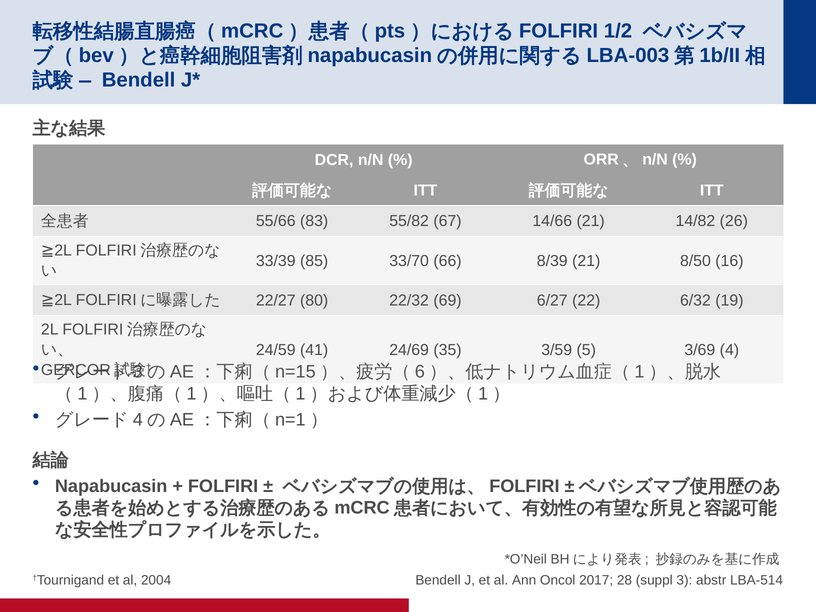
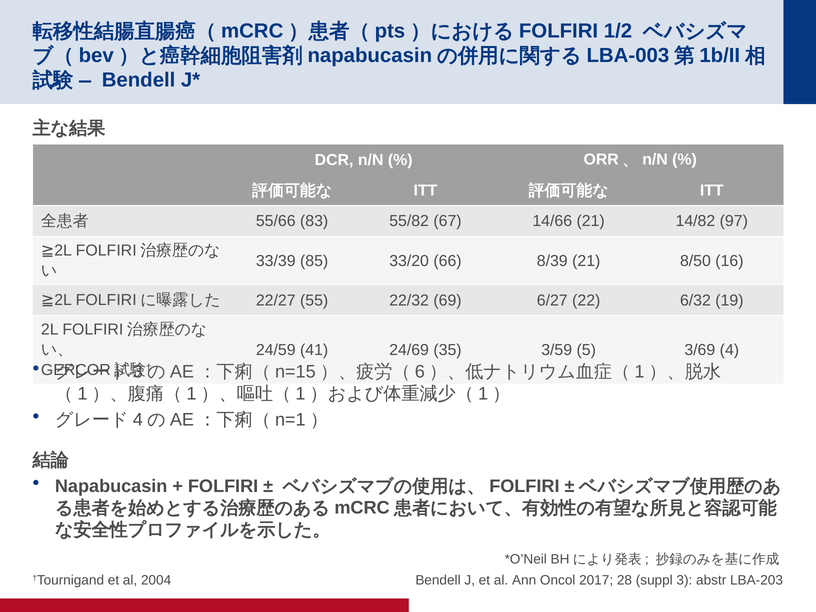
26: 26 -> 97 (734, 221)
33/70: 33/70 -> 33/20 (409, 261)
80: 80 -> 55 (314, 300)
LBA-514: LBA-514 -> LBA-203 (756, 580)
